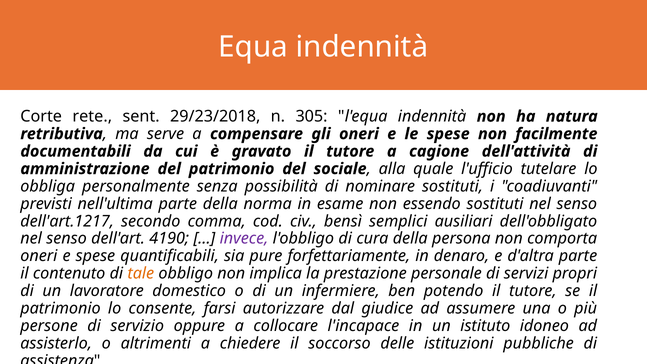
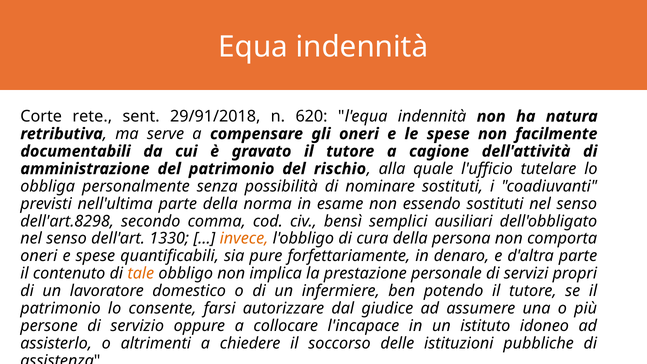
29/23/2018: 29/23/2018 -> 29/91/2018 (215, 116)
305: 305 -> 620 (312, 116)
sociale: sociale -> rischio (340, 169)
dell'art.1217: dell'art.1217 -> dell'art.8298 (67, 221)
4190: 4190 -> 1330 (169, 239)
invece colour: purple -> orange (244, 239)
